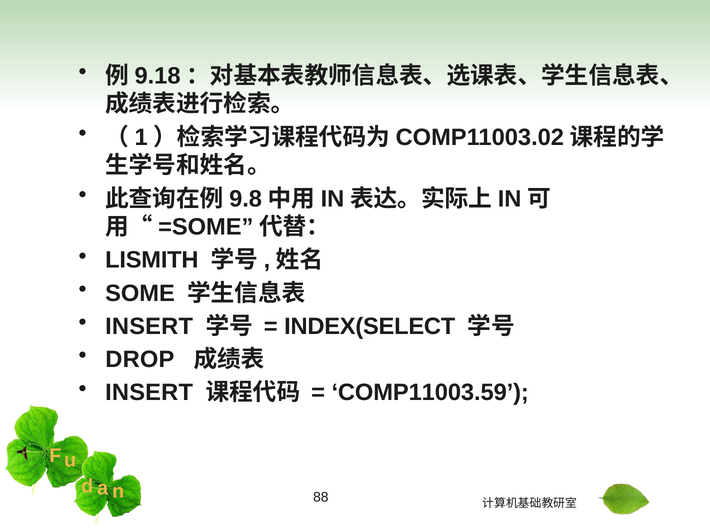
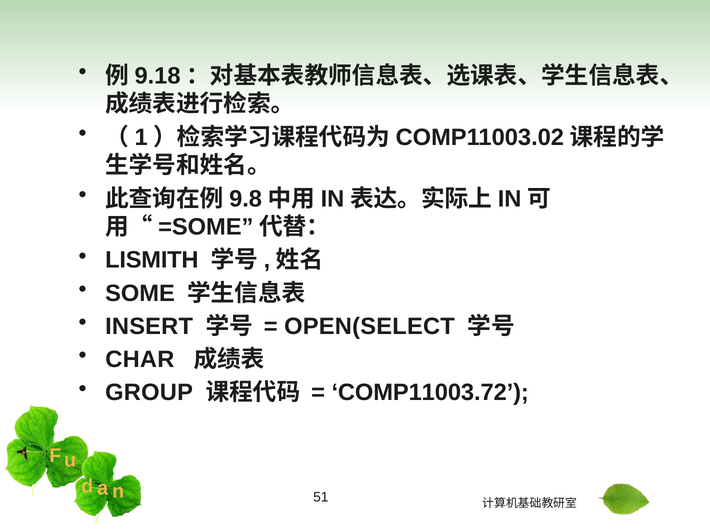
INDEX(SELECT: INDEX(SELECT -> OPEN(SELECT (369, 327)
DROP: DROP -> CHAR (140, 360)
INSERT: INSERT -> GROUP (149, 393)
COMP11003.59: COMP11003.59 -> COMP11003.72 (430, 393)
88: 88 -> 51 (321, 498)
